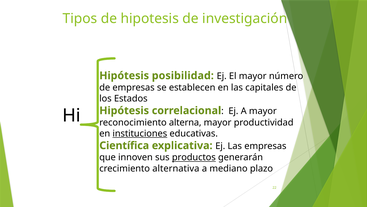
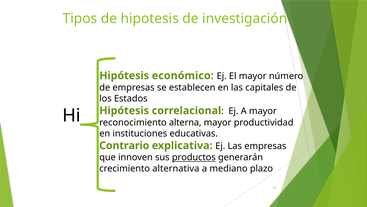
posibilidad: posibilidad -> económico (183, 75)
instituciones underline: present -> none (140, 133)
Científica: Científica -> Contrario (124, 145)
